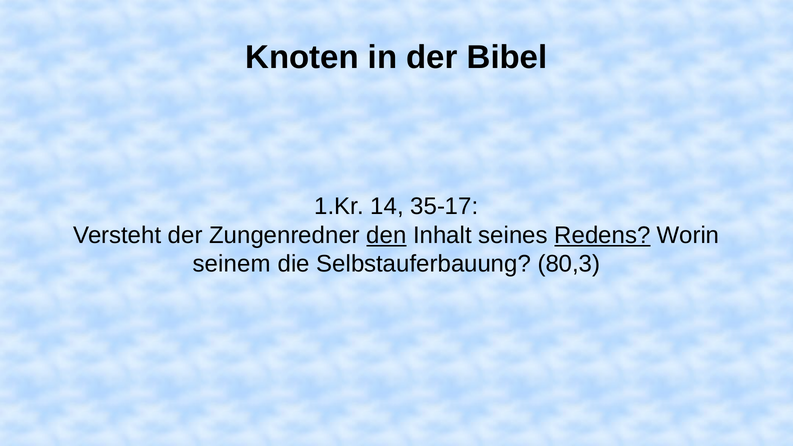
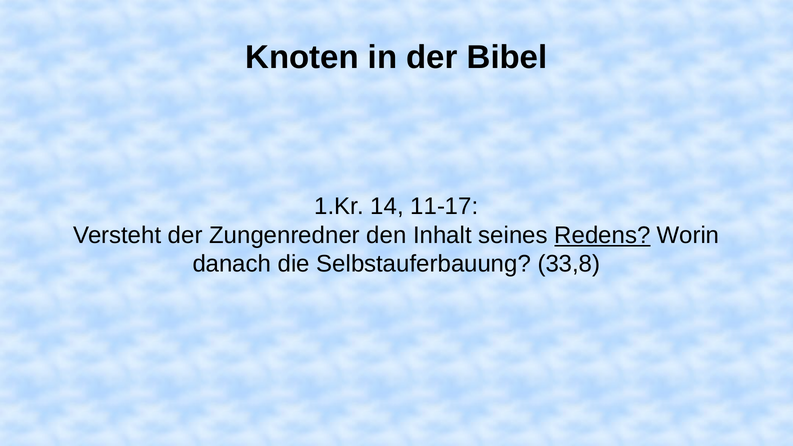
35-17: 35-17 -> 11-17 (444, 207)
den underline: present -> none (386, 235)
seinem: seinem -> danach (232, 264)
80,3: 80,3 -> 33,8 (569, 264)
